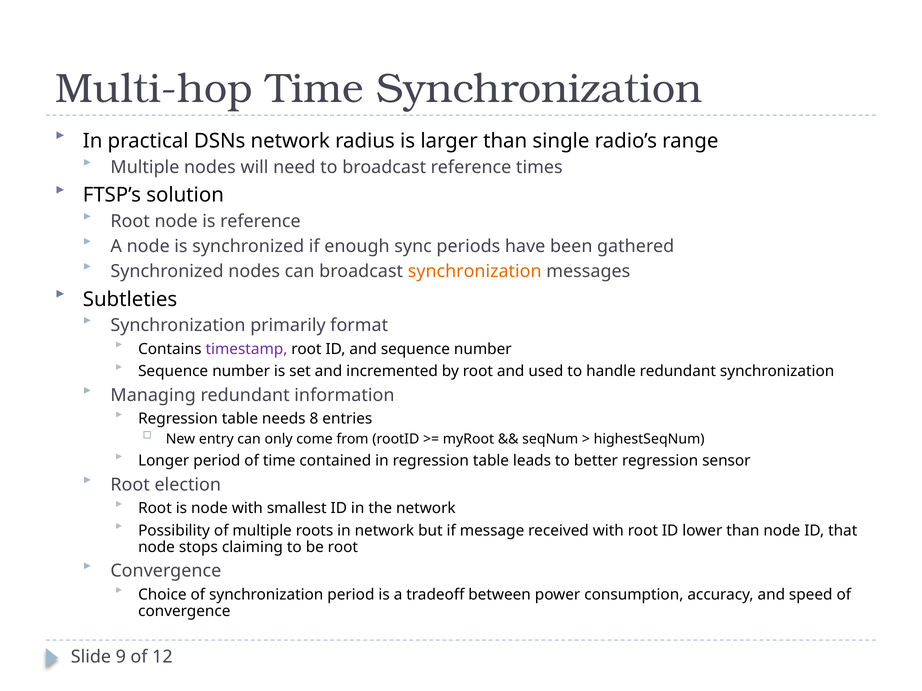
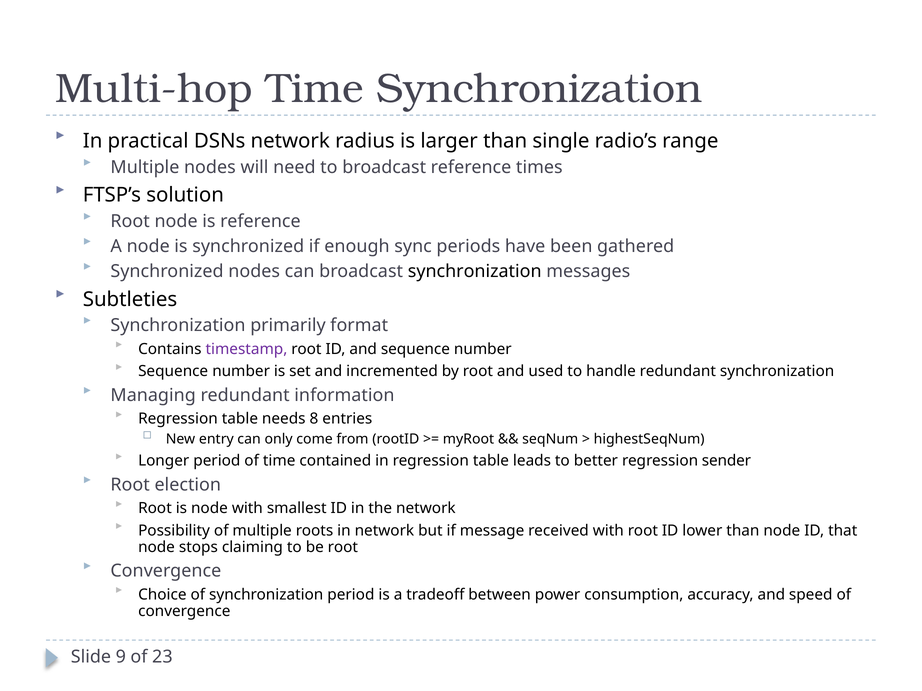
synchronization colour: orange -> black (475, 272)
sensor: sensor -> sender (726, 461)
12: 12 -> 23 (162, 657)
